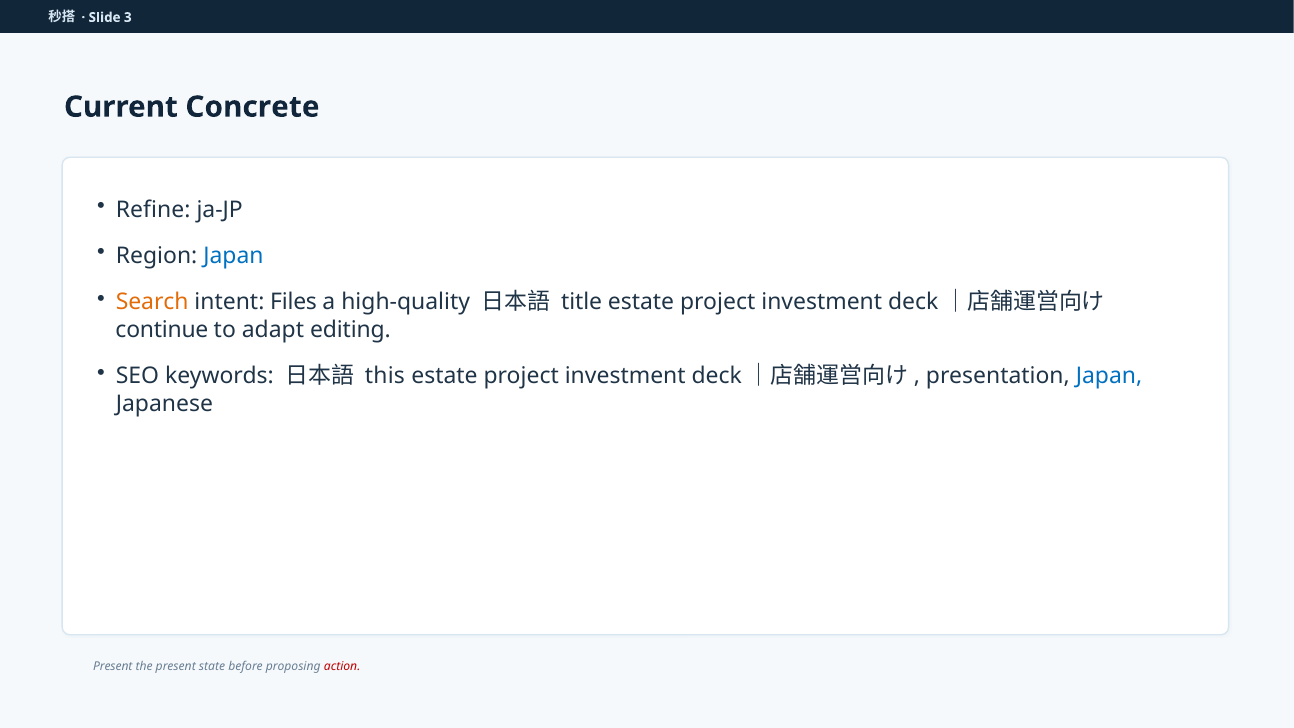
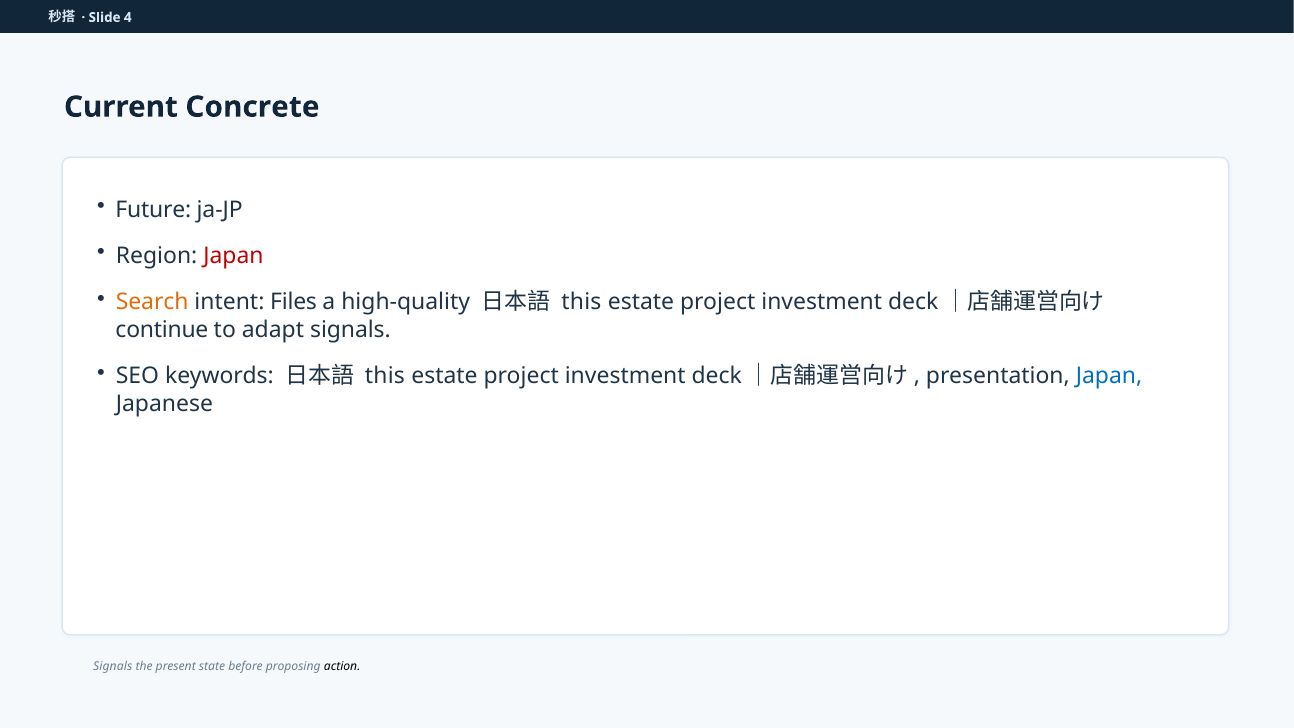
3: 3 -> 4 (128, 17)
Refine: Refine -> Future (153, 209)
Japan colour: blue -> red (233, 256)
title: title -> this (581, 302)
adapt editing: editing -> signals (350, 330)
Present: Present -> Signals (113, 667)
action colour: red -> black (342, 667)
